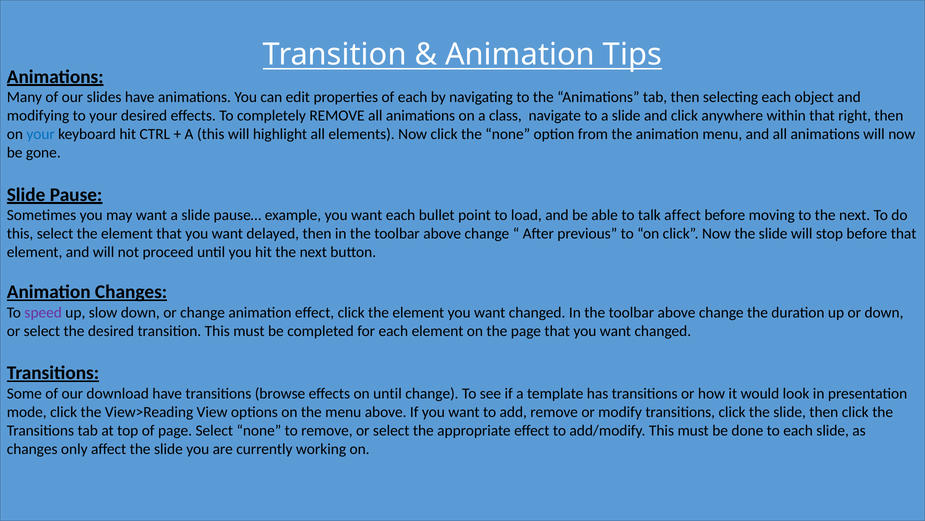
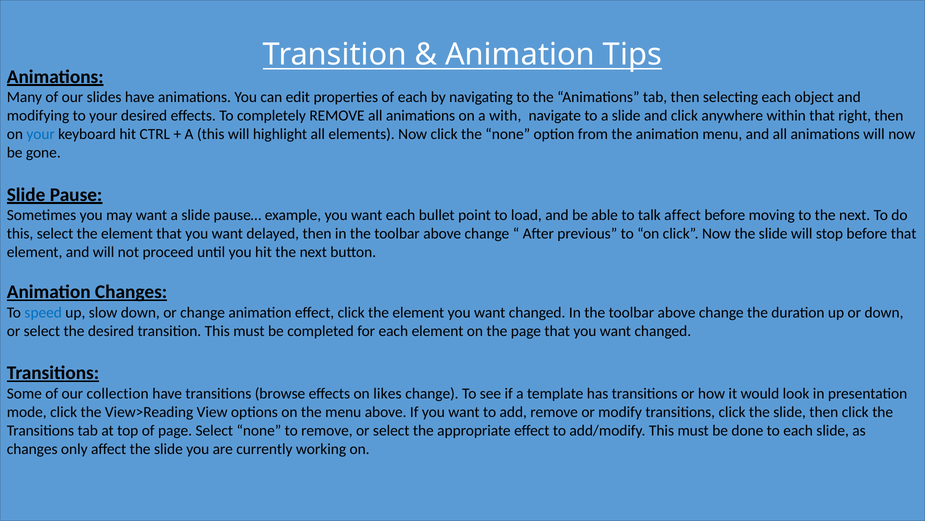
class: class -> with (505, 116)
speed colour: purple -> blue (43, 312)
download: download -> collection (118, 393)
on until: until -> likes (387, 393)
